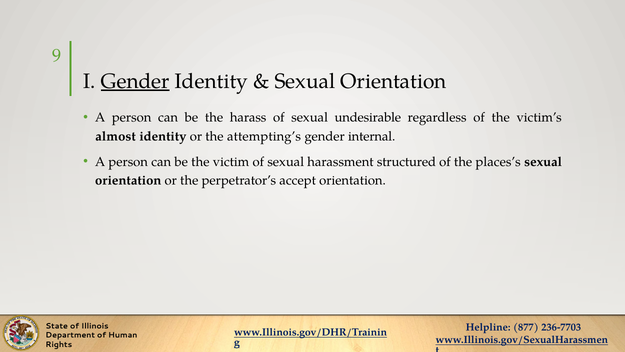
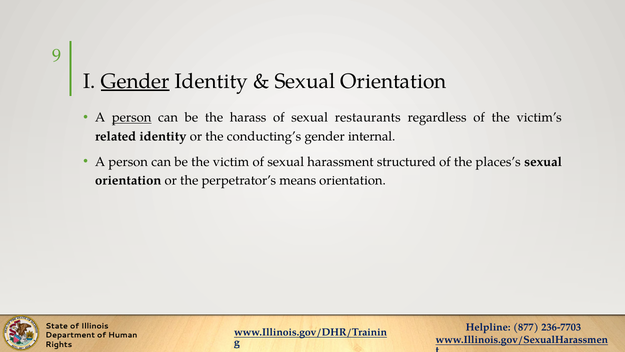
person underline: none -> present (132, 118)
undesirable: undesirable -> restaurants (368, 118)
almost: almost -> related (116, 136)
attempting’s: attempting’s -> conducting’s (264, 136)
accept: accept -> means (298, 180)
